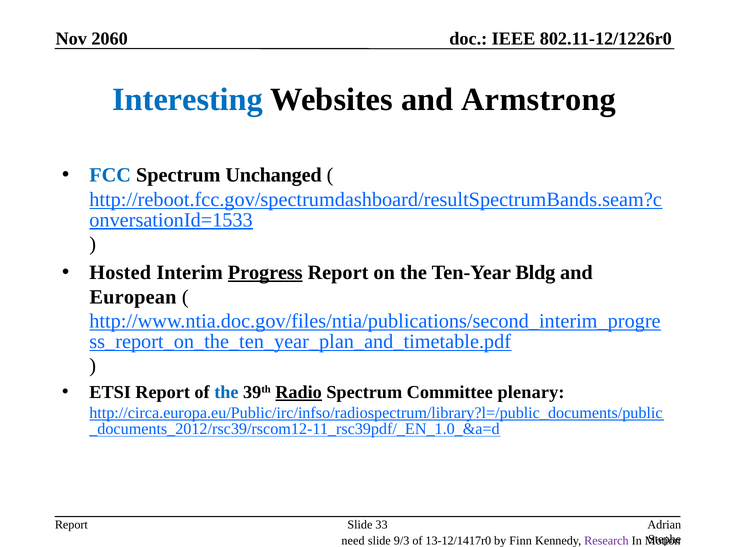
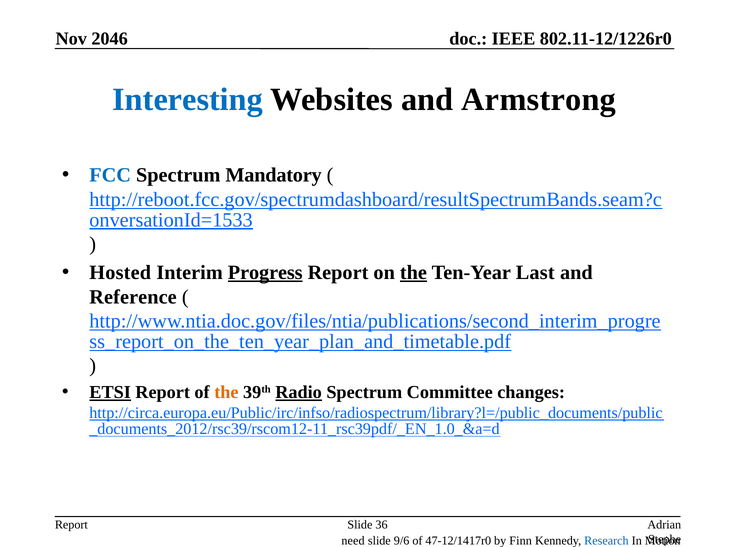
2060: 2060 -> 2046 (110, 39)
Unchanged: Unchanged -> Mandatory (274, 175)
the underline: none -> present (413, 272)
Bldg: Bldg -> Last (535, 272)
European: European -> Reference (133, 297)
ETSI underline: none -> present (110, 392)
the colour: blue -> orange (226, 392)
plenary: plenary -> changes (531, 392)
33: 33 -> 36 (382, 524)
9/3: 9/3 -> 9/6 (402, 540)
13-12/1417r0: 13-12/1417r0 -> 47-12/1417r0 (458, 540)
Research colour: purple -> blue (606, 540)
